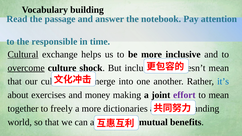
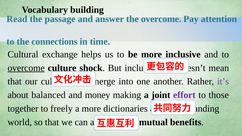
the notebook: notebook -> overcome (161, 19)
responsible: responsible -> connections (54, 42)
Cultural underline: present -> none (23, 54)
it’s colour: blue -> purple (223, 82)
exercises: exercises -> balanced (48, 95)
to mean: mean -> those (219, 95)
